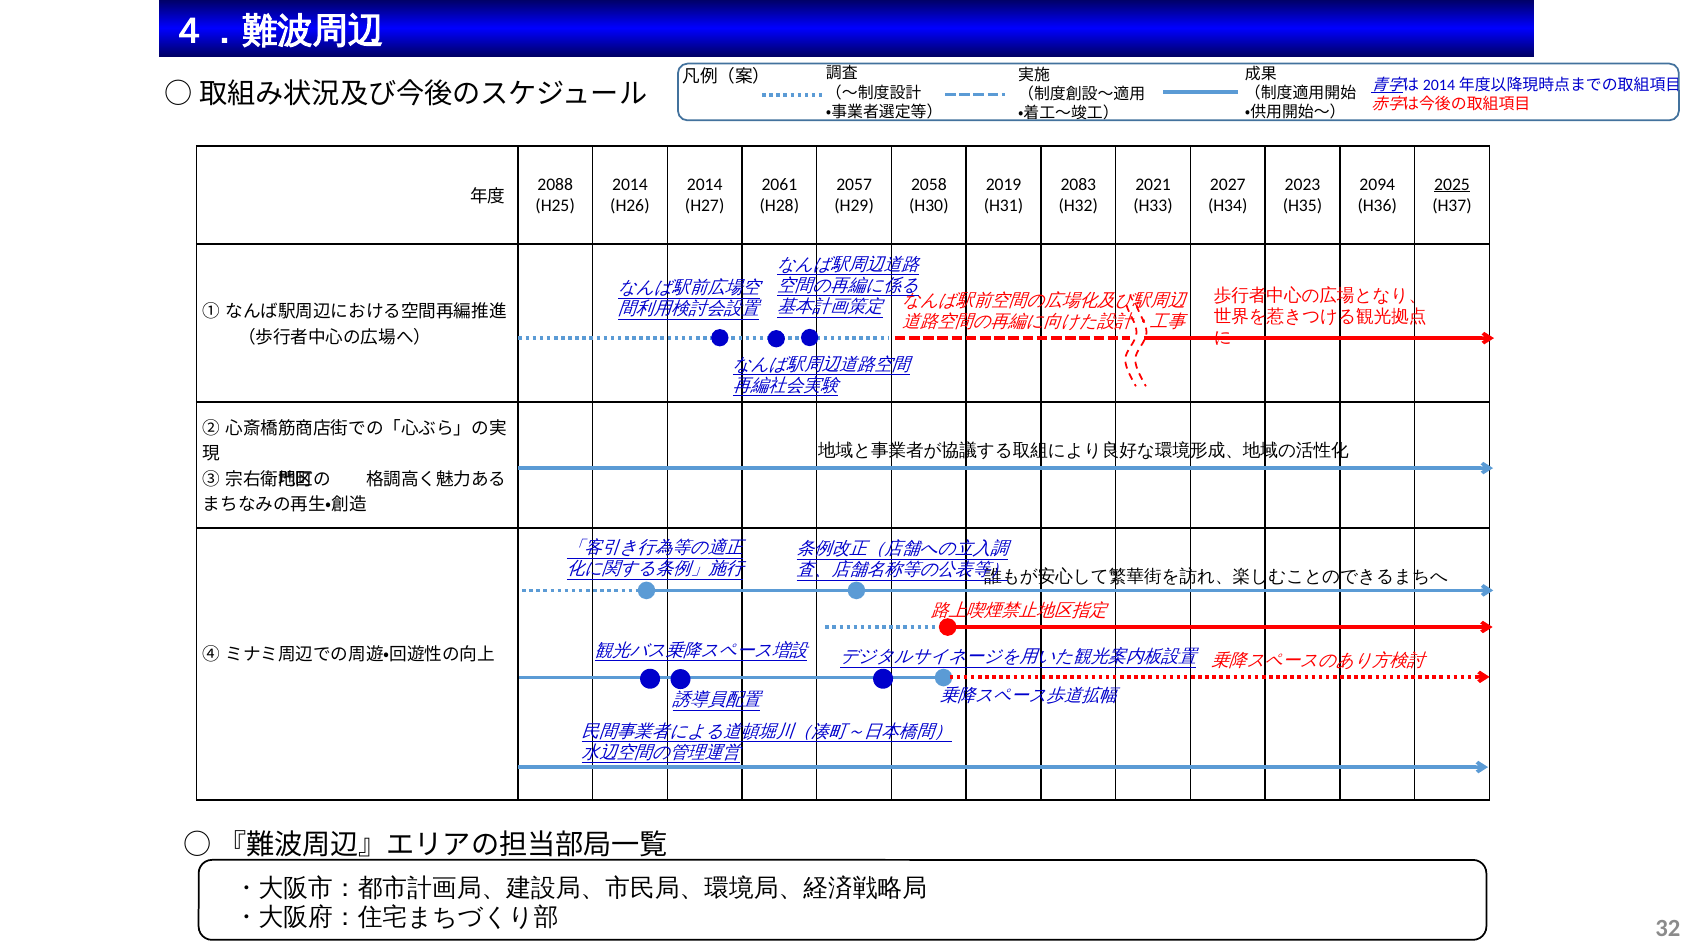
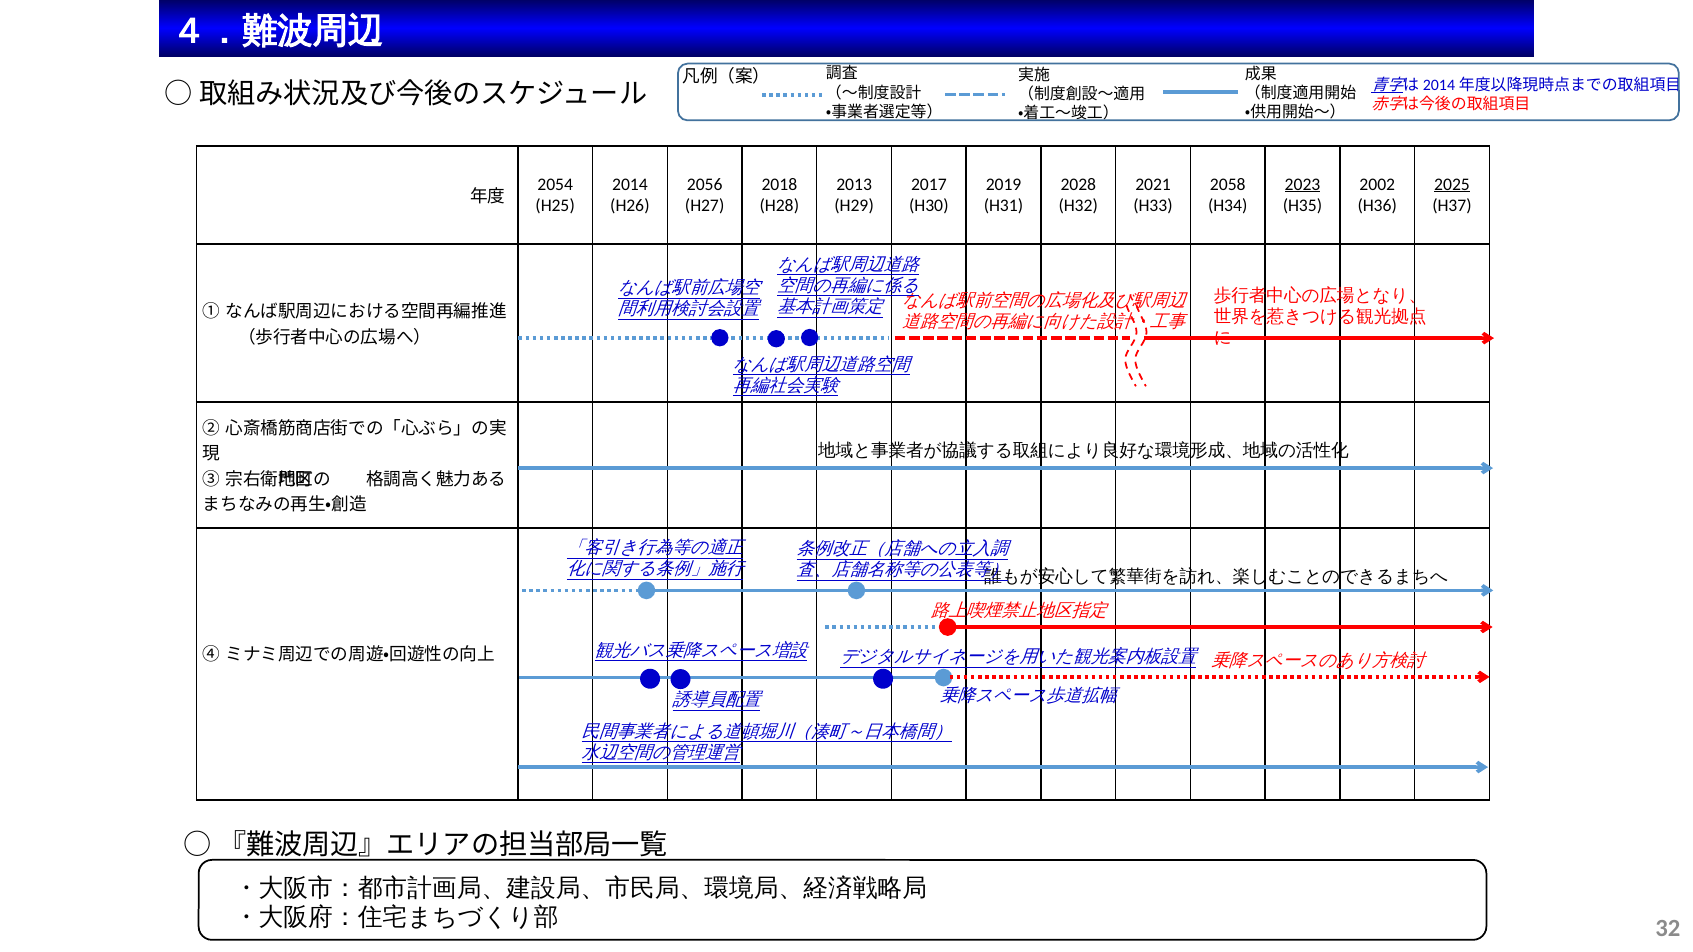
2088: 2088 -> 2054 (555, 184)
2014: 2014 -> 2056 (705, 184)
2061: 2061 -> 2018 (779, 184)
2057: 2057 -> 2013 (854, 184)
2058: 2058 -> 2017 (929, 184)
2083: 2083 -> 2028 (1078, 184)
2027: 2027 -> 2058 (1228, 184)
2023 underline: none -> present (1303, 184)
2094: 2094 -> 2002 (1377, 184)
